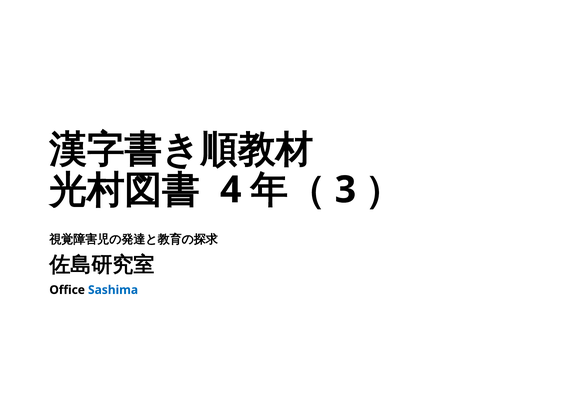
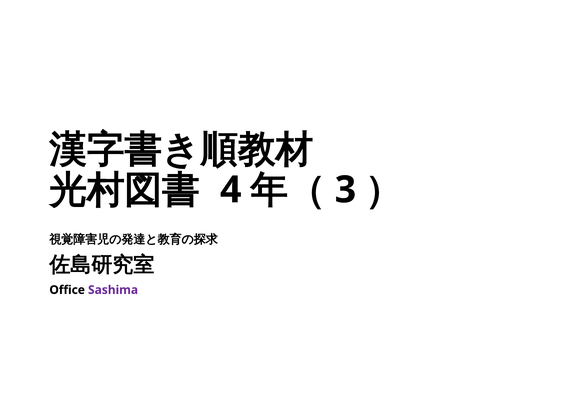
Sashima colour: blue -> purple (113, 290)
